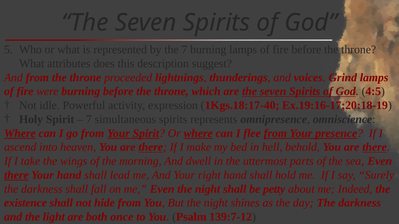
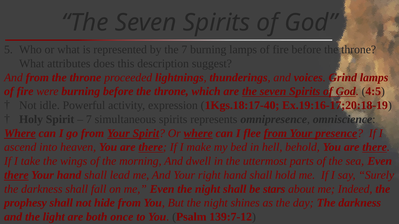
petty: petty -> stars (274, 189)
existence: existence -> prophesy (25, 203)
